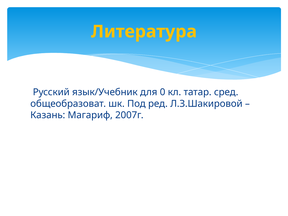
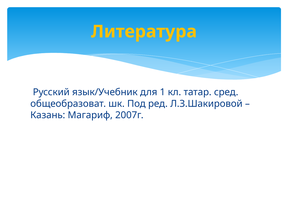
0: 0 -> 1 (163, 92)
